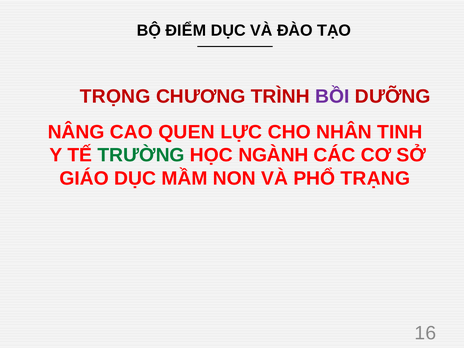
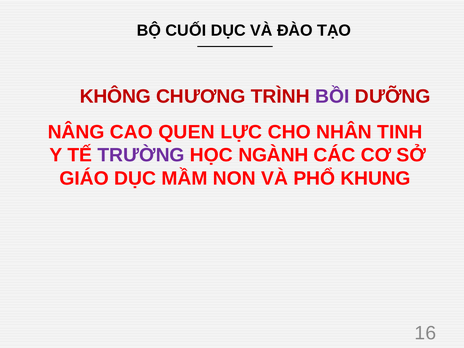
ĐIỂM: ĐIỂM -> CUỐI (186, 31)
TRỌNG: TRỌNG -> KHÔNG (115, 97)
TRƯỜNG colour: green -> purple (141, 155)
TRẠNG: TRẠNG -> KHUNG (376, 178)
